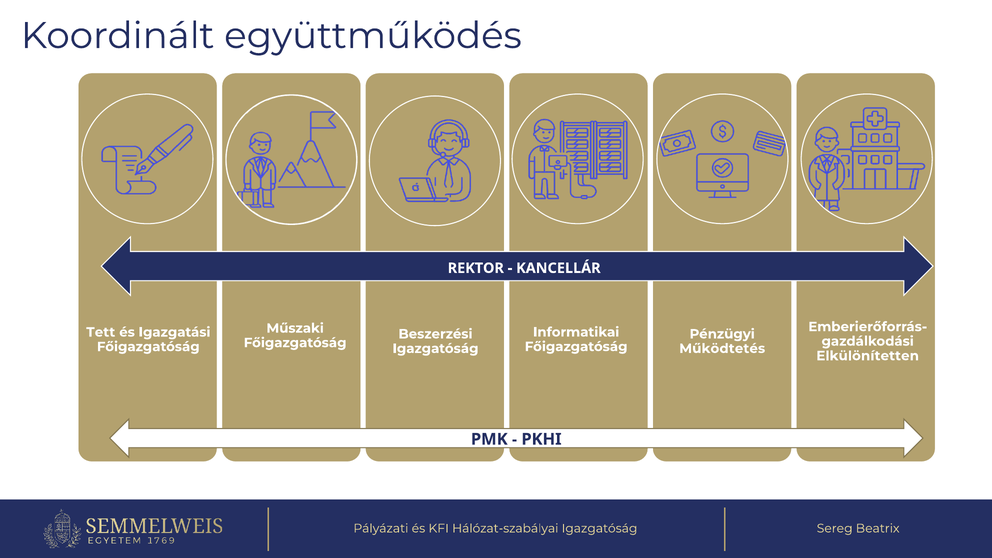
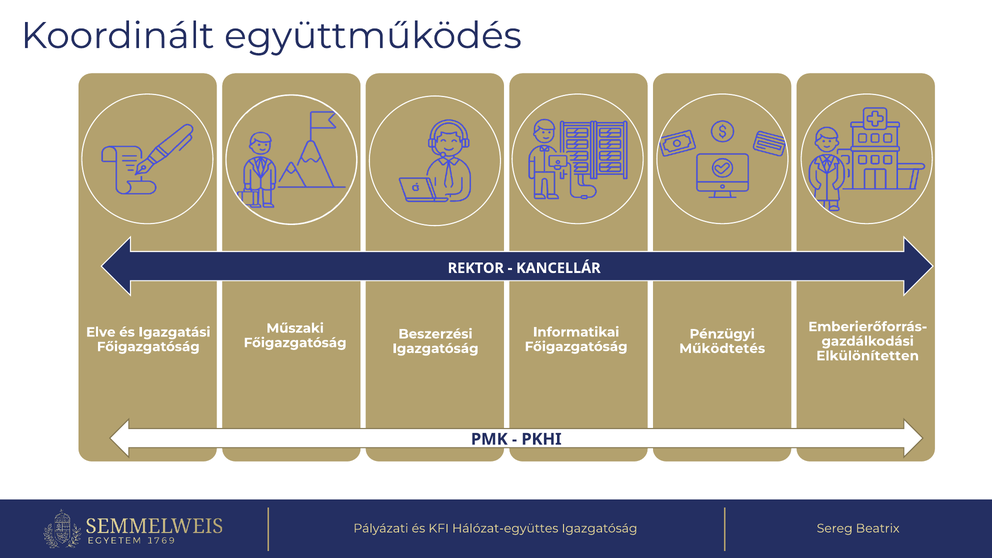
Tett: Tett -> Elve (101, 332)
Hálózat-szabályai: Hálózat-szabályai -> Hálózat-együttes (505, 528)
